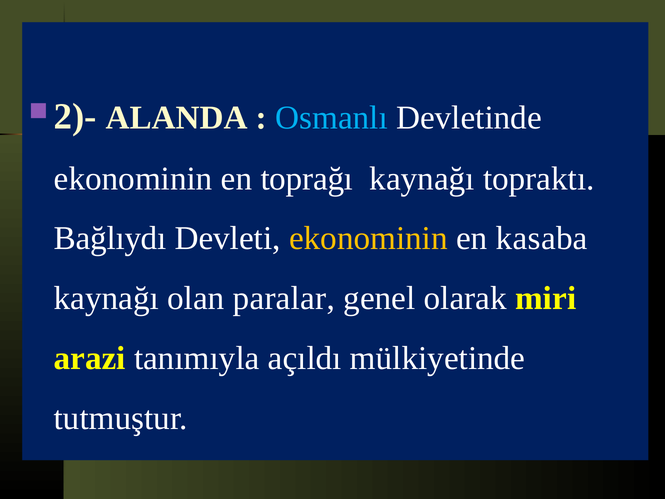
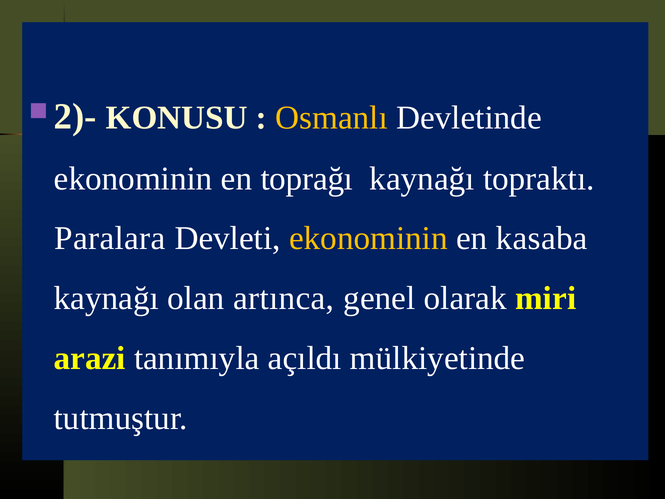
ALANDA: ALANDA -> KONUSU (177, 118)
Osmanlı colour: light blue -> yellow (332, 118)
Bağlıydı: Bağlıydı -> Paralara (110, 238)
paralar: paralar -> artınca (284, 298)
